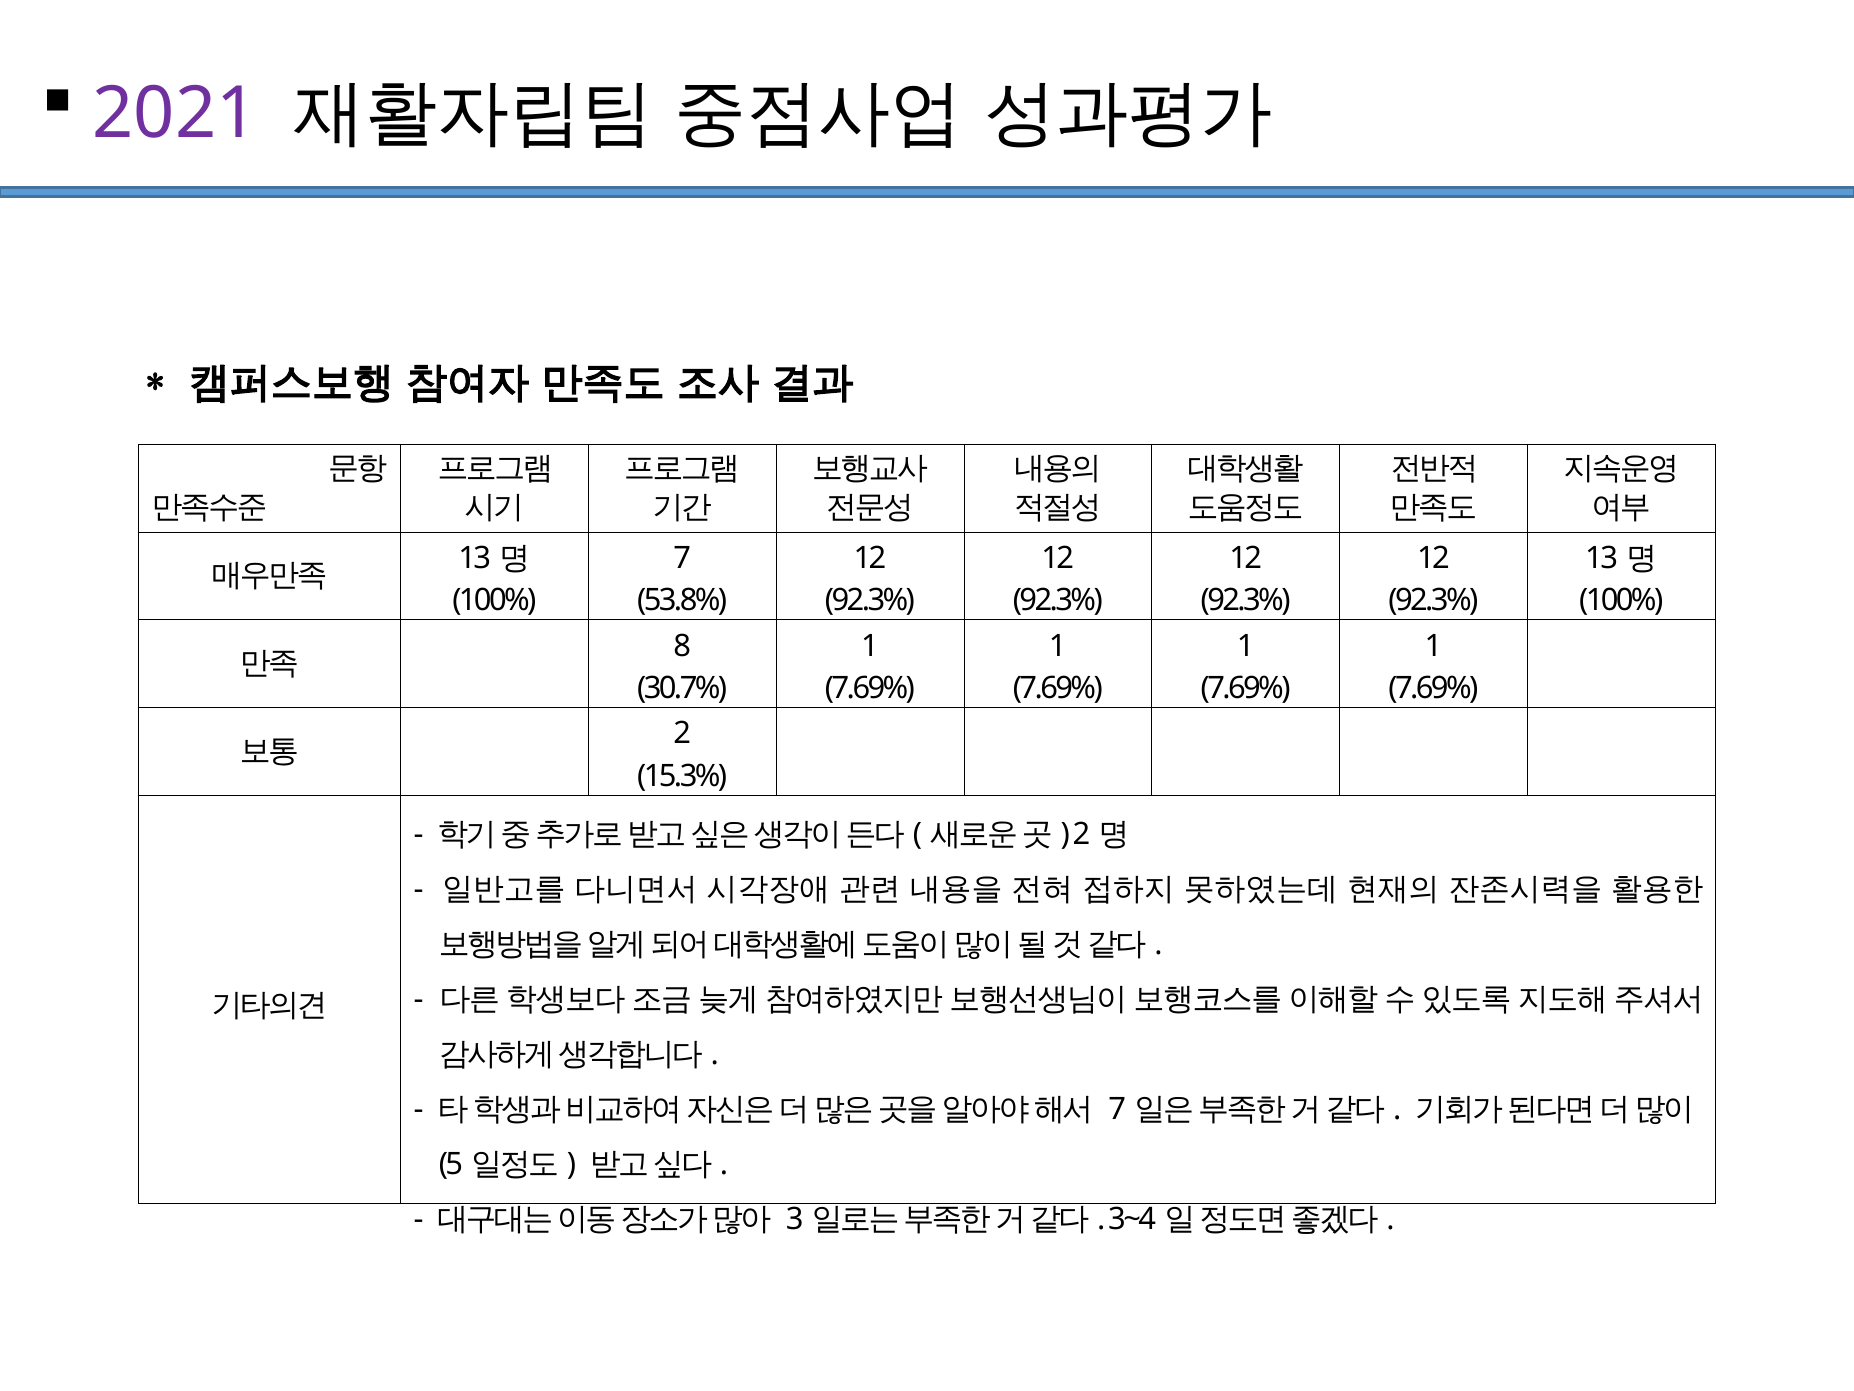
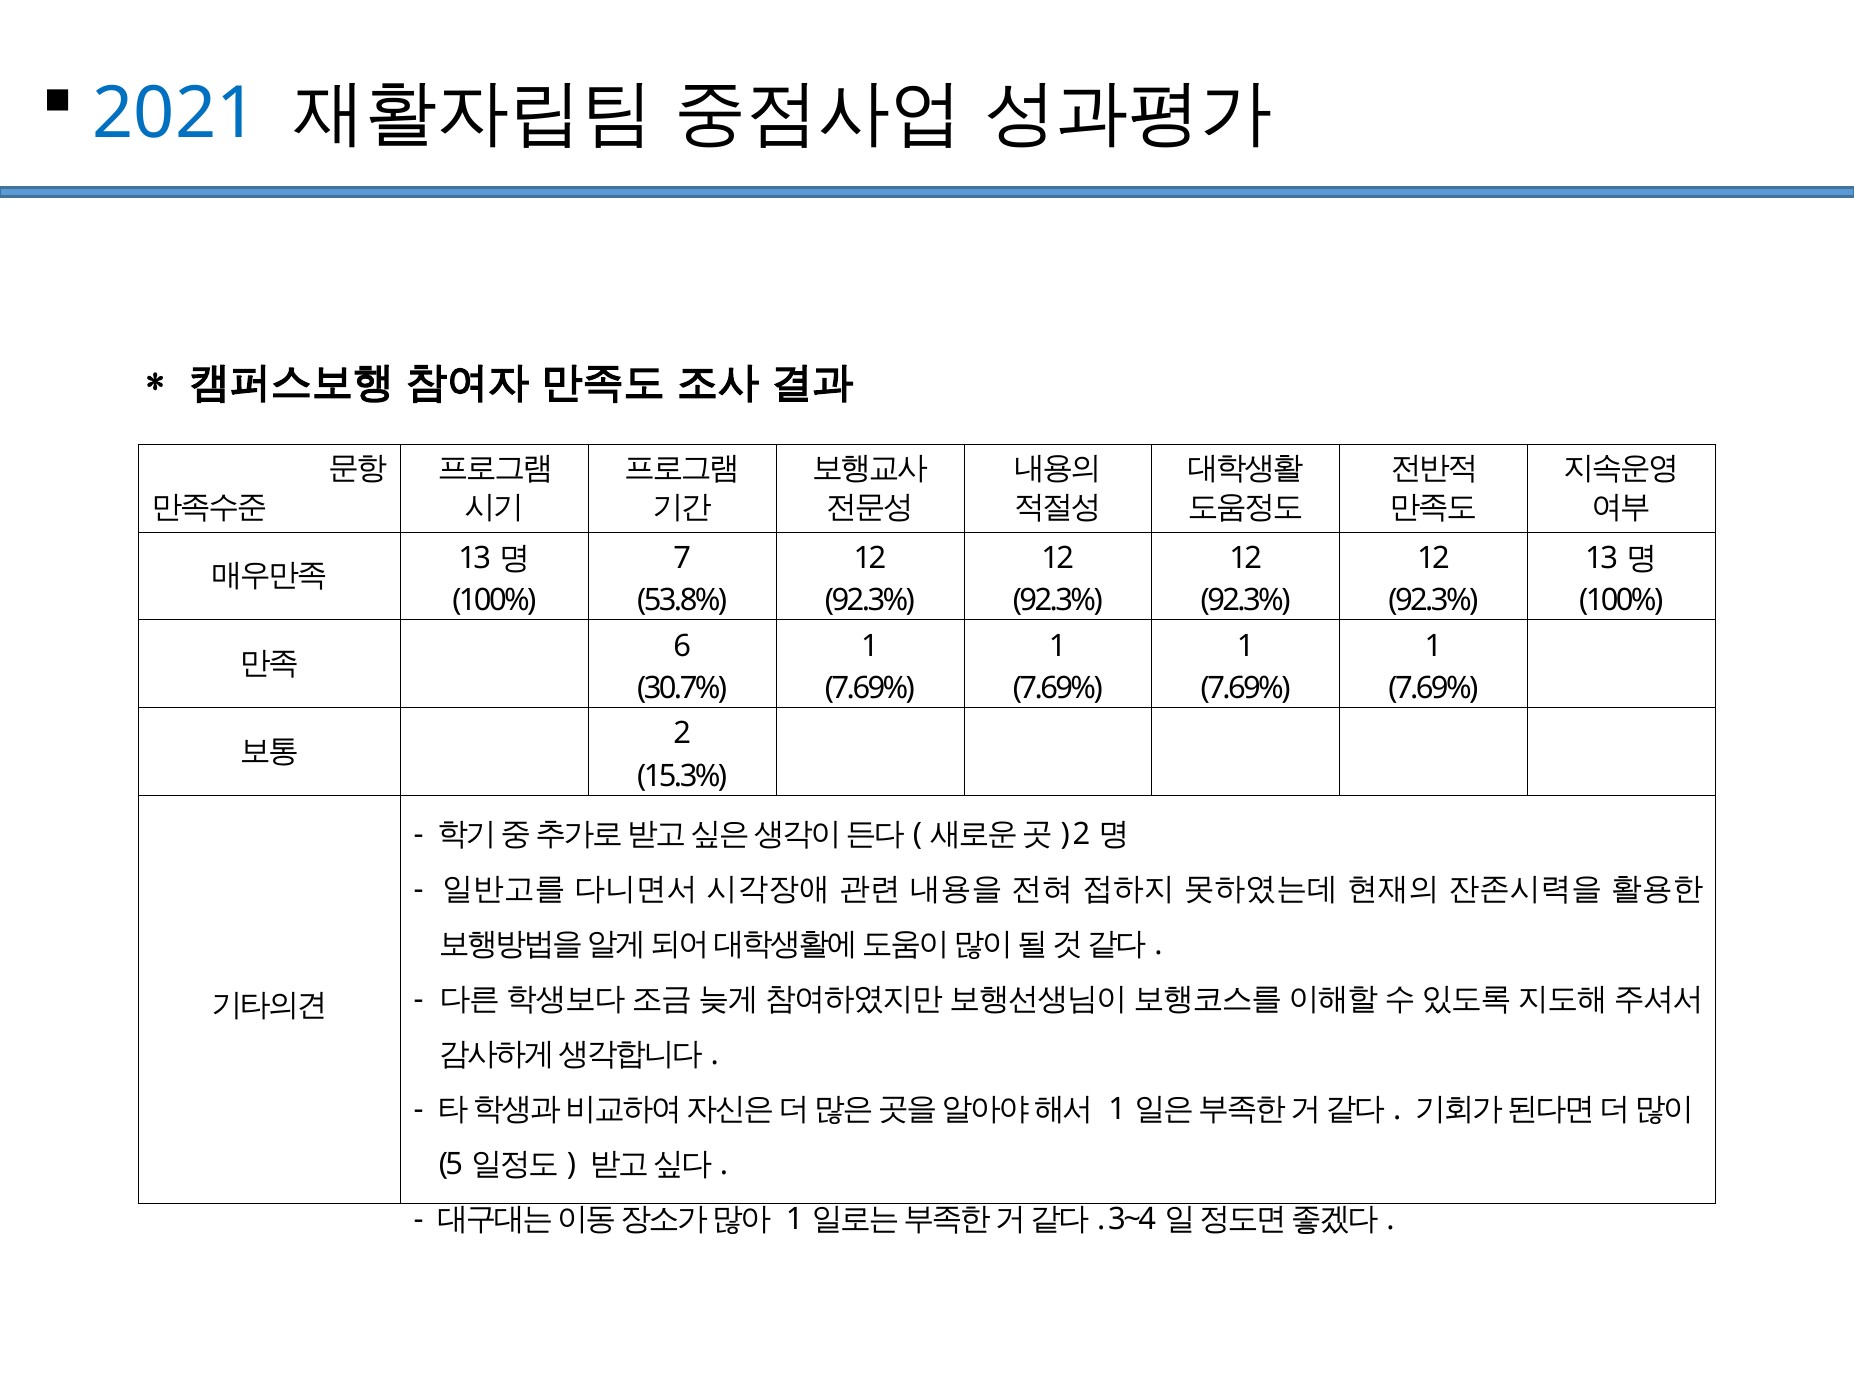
2021 colour: purple -> blue (175, 114)
8: 8 -> 6 (682, 646)
7: 7 -> 1 (1117, 1109)
3: 3 -> 1 (795, 1219)
